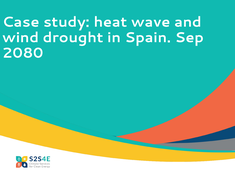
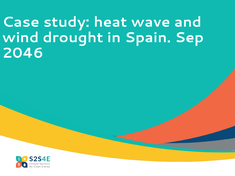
2080: 2080 -> 2046 (23, 53)
